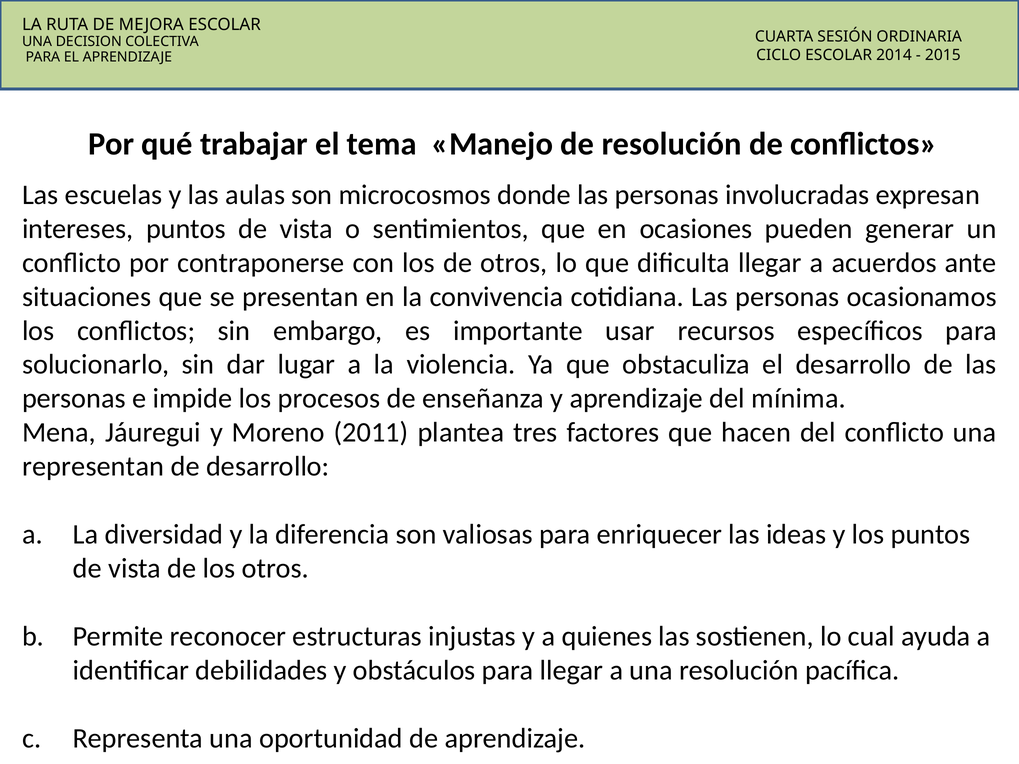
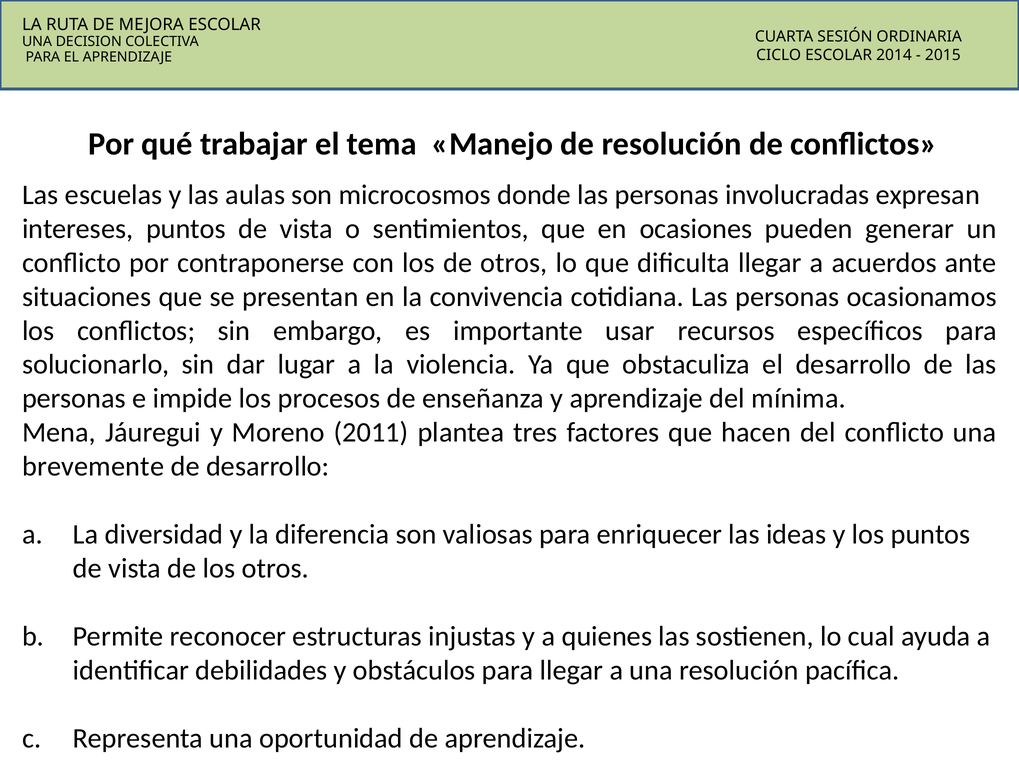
representan: representan -> brevemente (93, 467)
